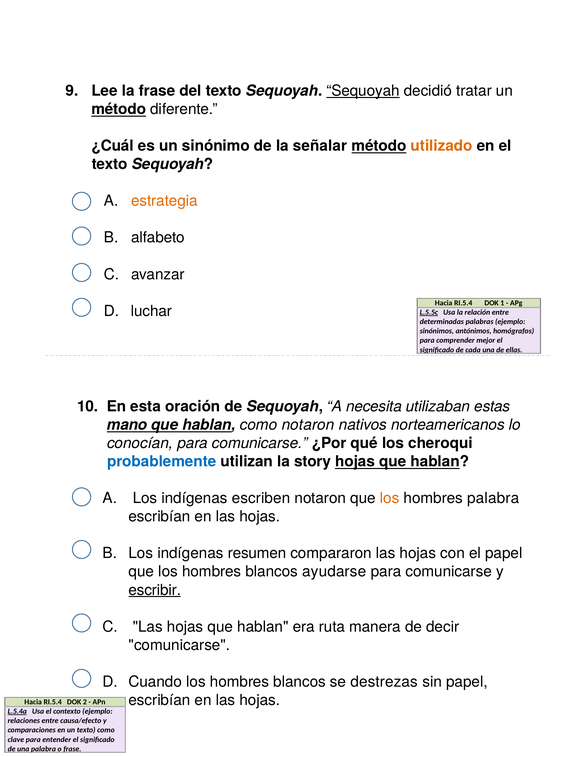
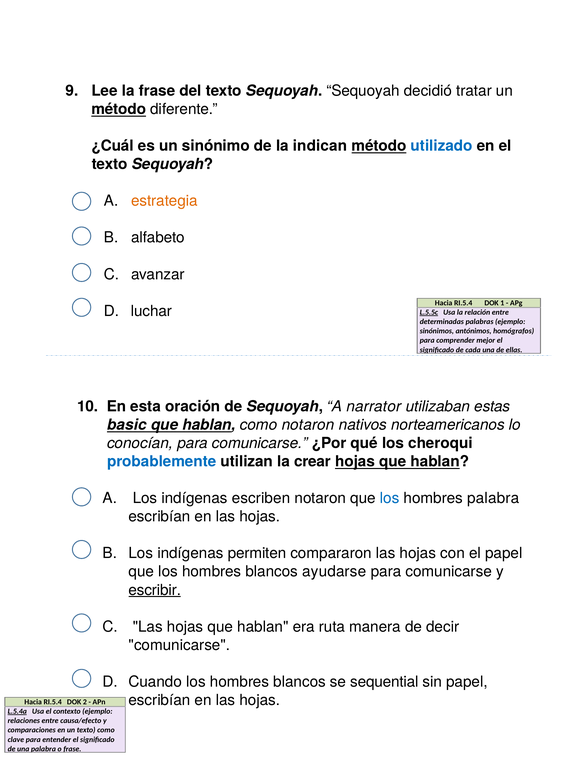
Sequoyah underline: present -> none (363, 91)
señalar: señalar -> indican (320, 146)
utilizado colour: orange -> blue (442, 146)
necesita: necesita -> narrator (374, 407)
mano: mano -> basic (127, 425)
story: story -> crear (313, 462)
los colour: orange -> blue (390, 498)
resumen: resumen -> permiten (257, 553)
destrezas: destrezas -> sequential (384, 682)
